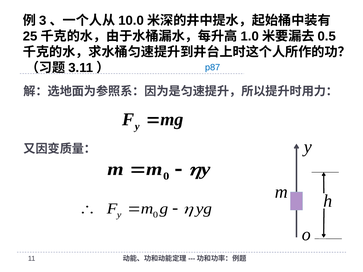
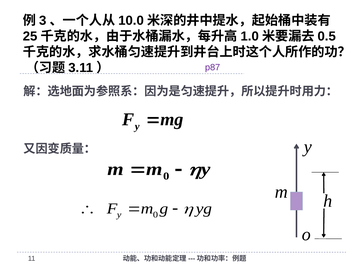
p87 colour: blue -> purple (213, 67)
